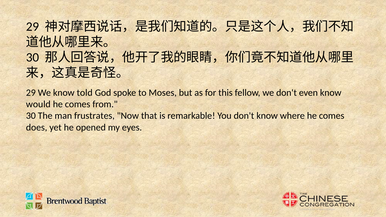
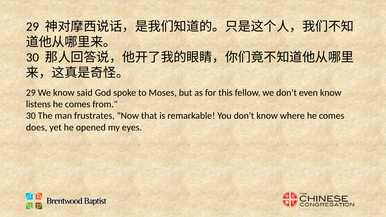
told: told -> said (85, 93)
would: would -> listens (38, 104)
